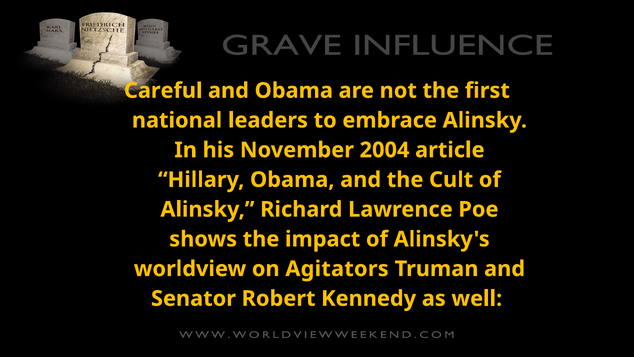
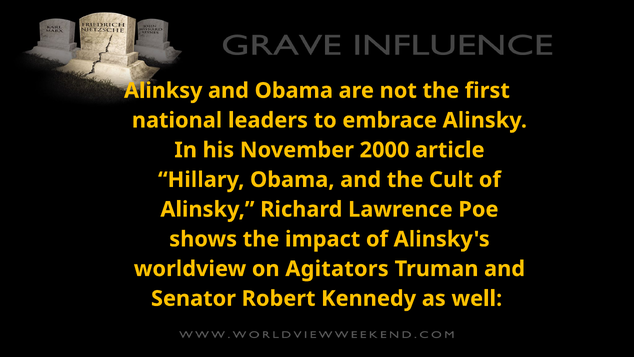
Careful: Careful -> Alinksy (163, 91)
2004: 2004 -> 2000 (385, 150)
